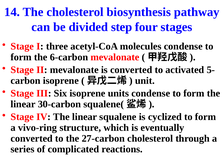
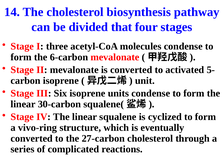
step: step -> that (122, 27)
